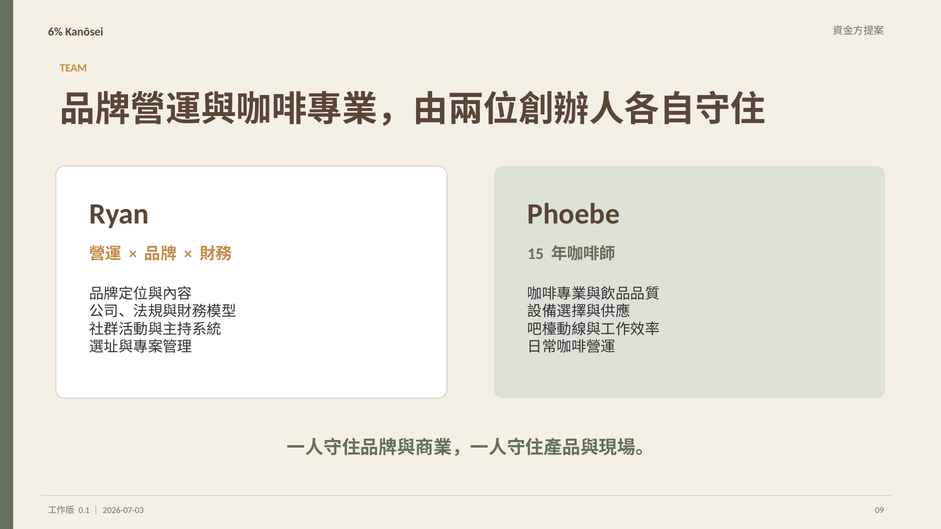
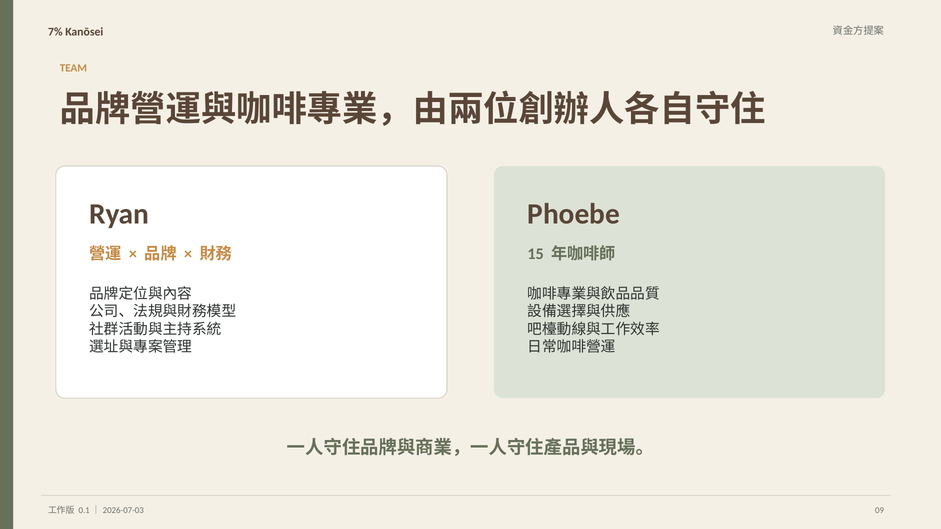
6%: 6% -> 7% (55, 32)
